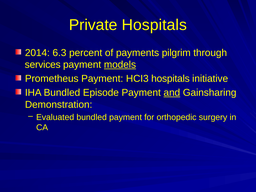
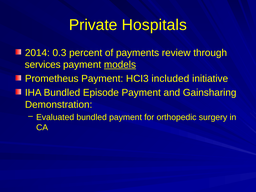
6.3: 6.3 -> 0.3 (59, 53)
pilgrim: pilgrim -> review (176, 53)
HCI3 hospitals: hospitals -> included (170, 79)
and underline: present -> none (172, 93)
